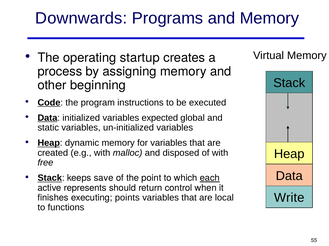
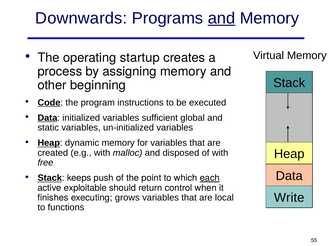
and underline: none -> present (221, 18)
expected: expected -> sufficient (160, 118)
save: save -> push (104, 178)
represents: represents -> exploitable (85, 188)
points: points -> grows (127, 198)
